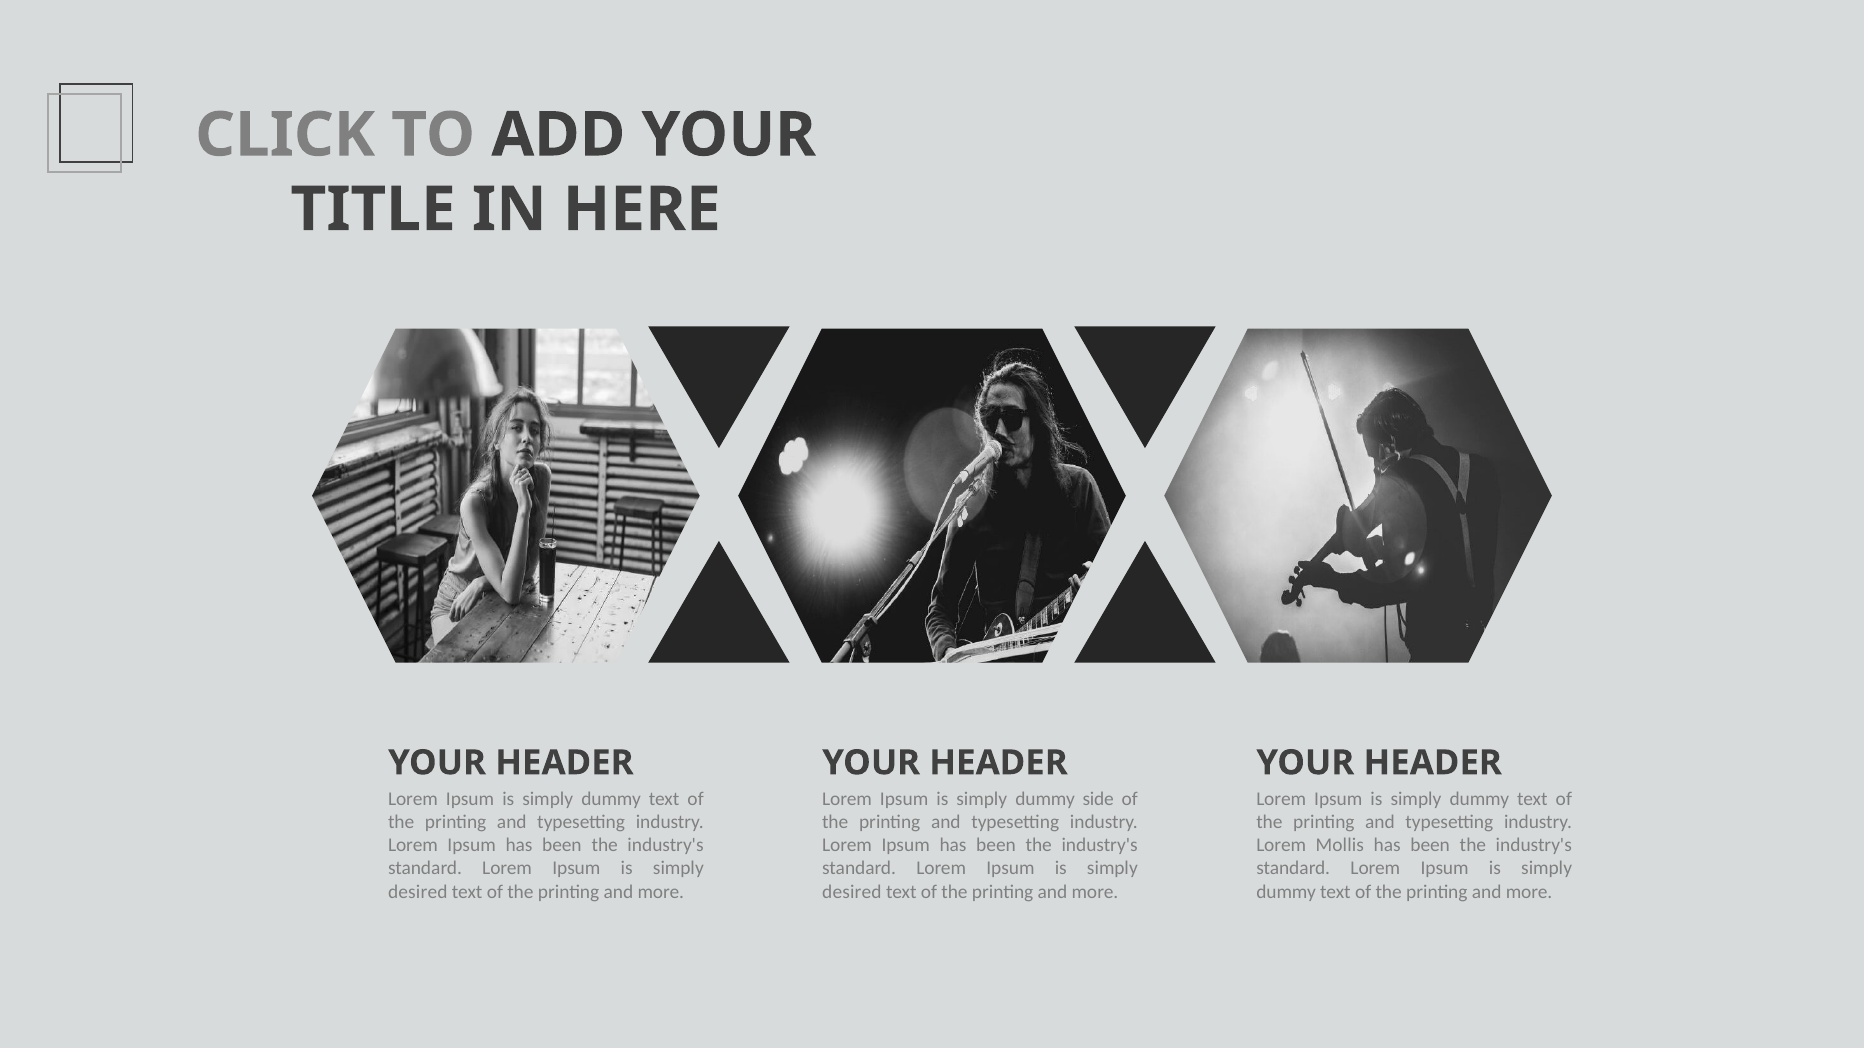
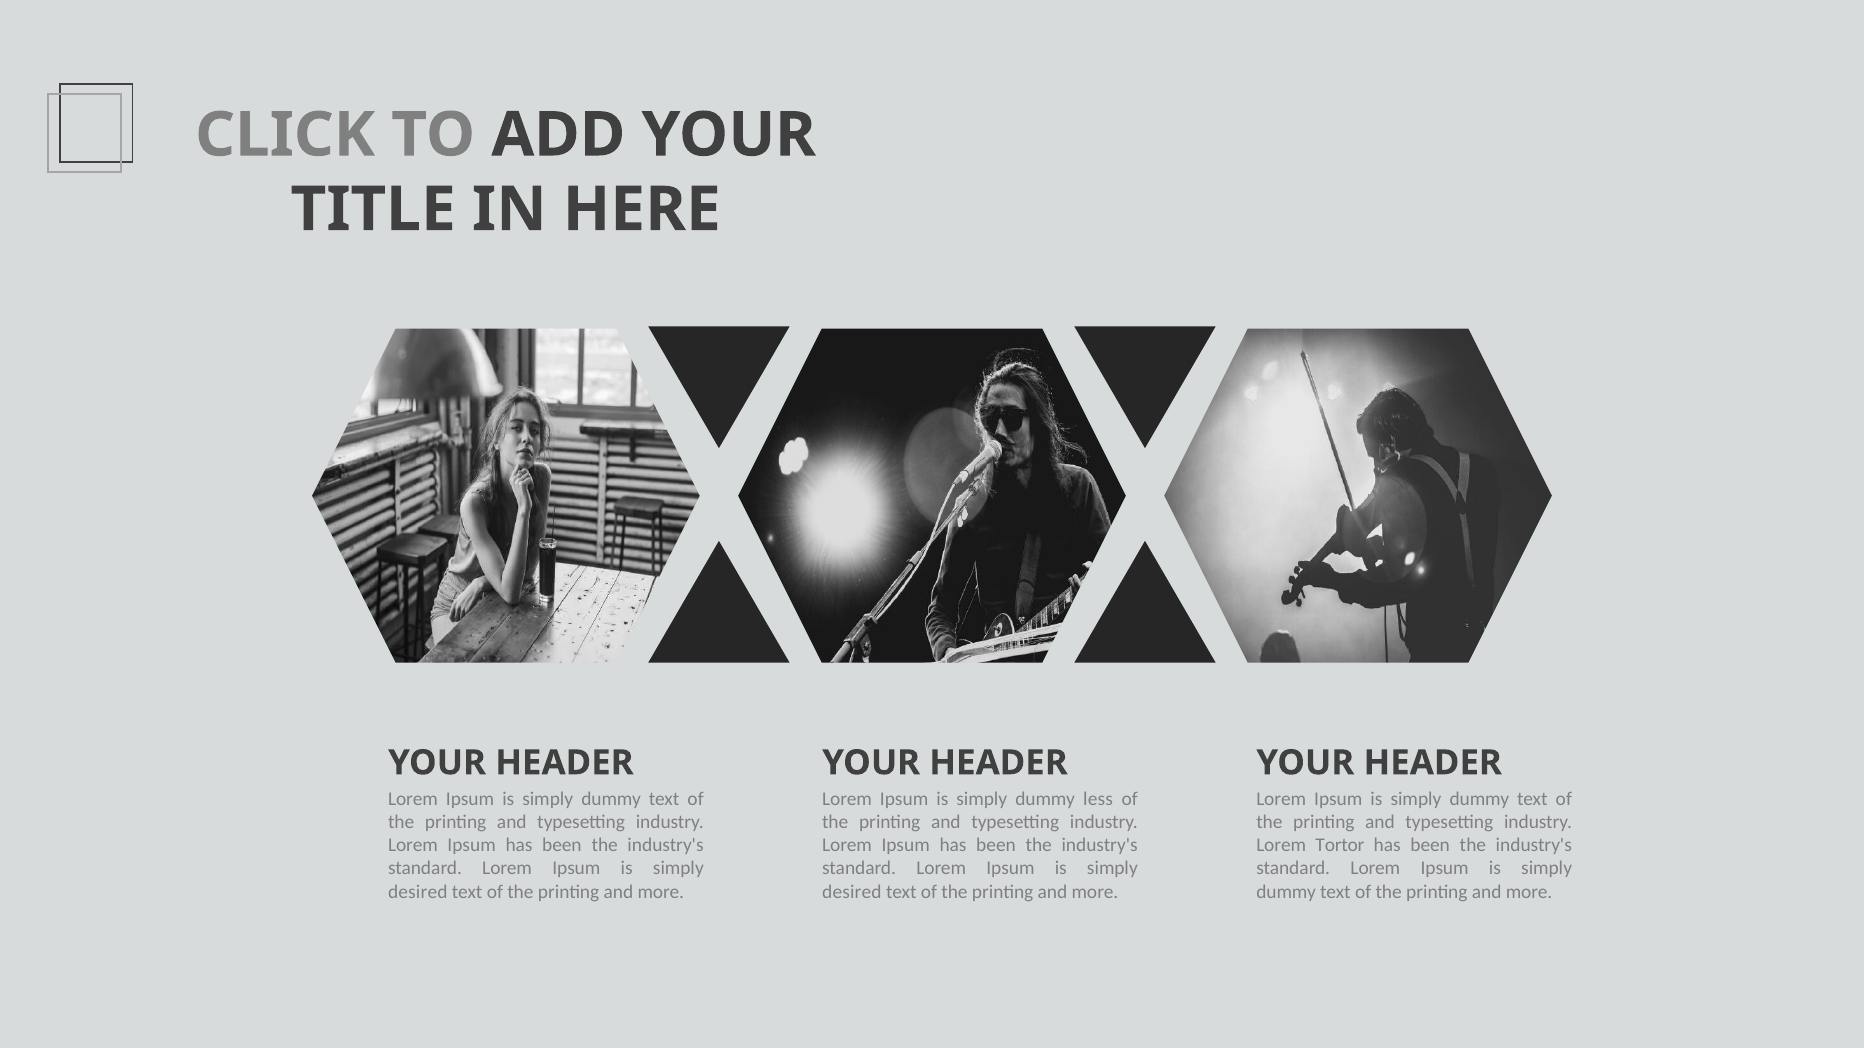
side: side -> less (1098, 799)
Mollis: Mollis -> Tortor (1340, 846)
